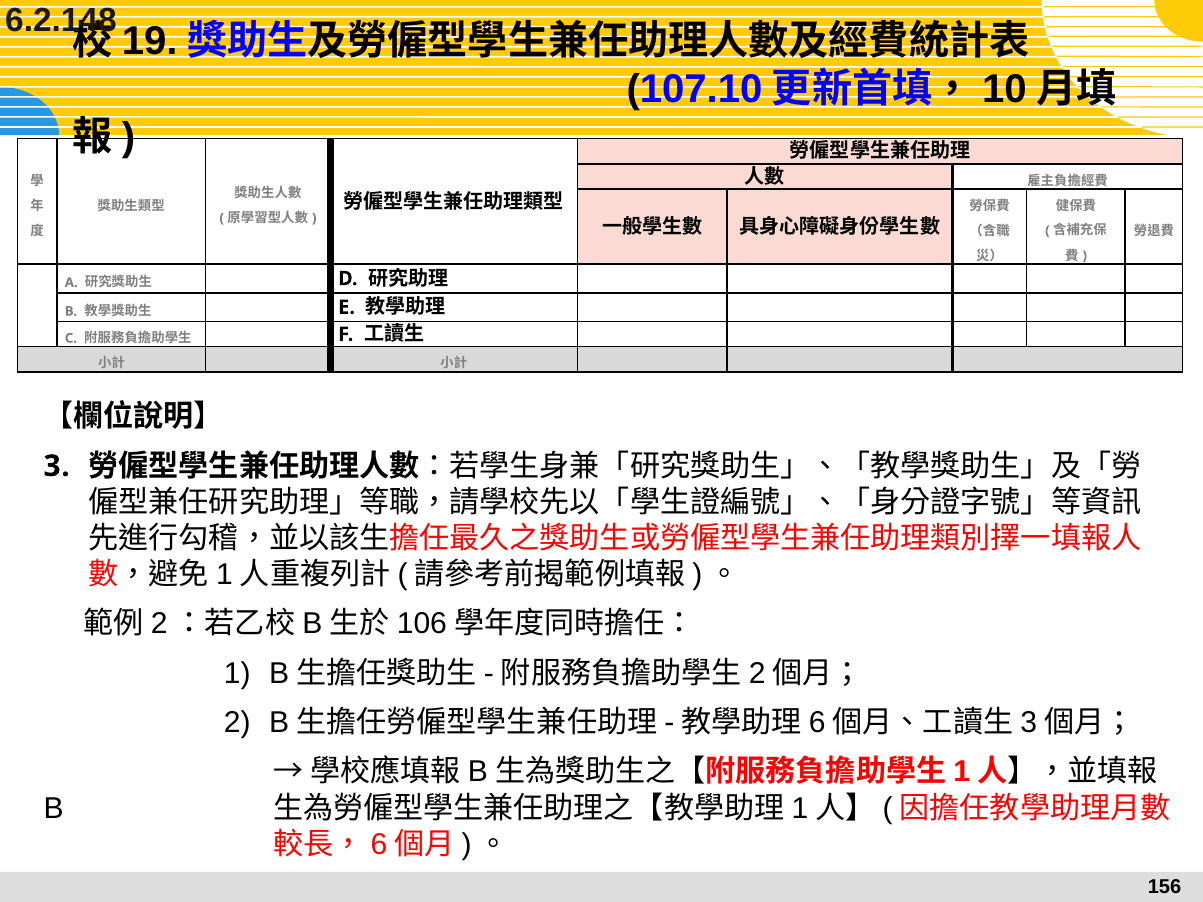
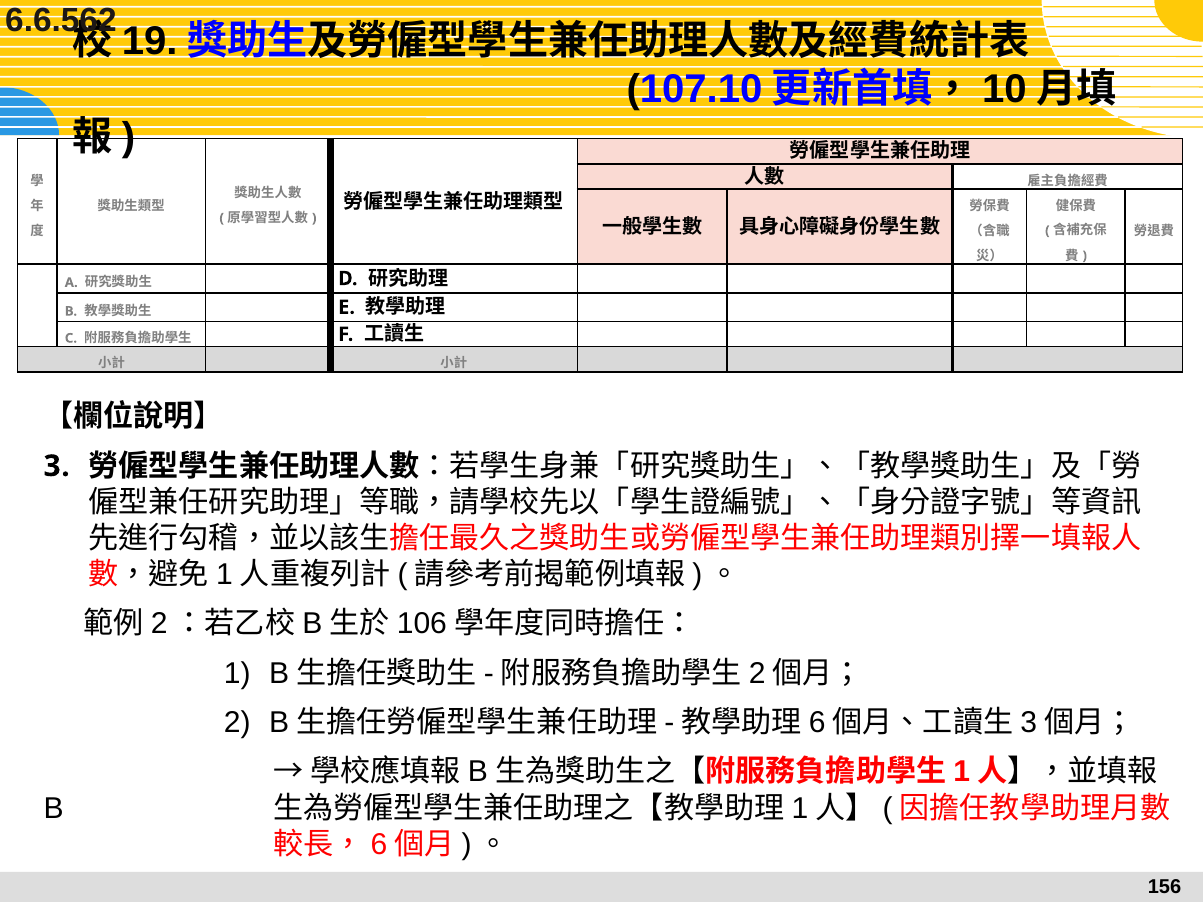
6.2.148: 6.2.148 -> 6.6.562 (61, 20)
